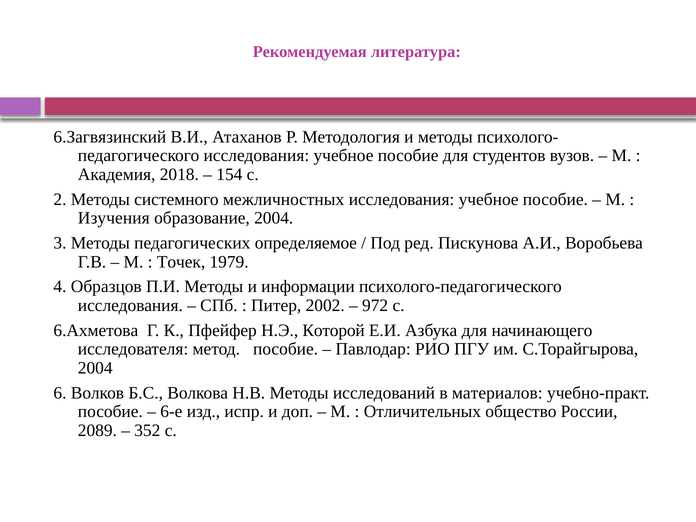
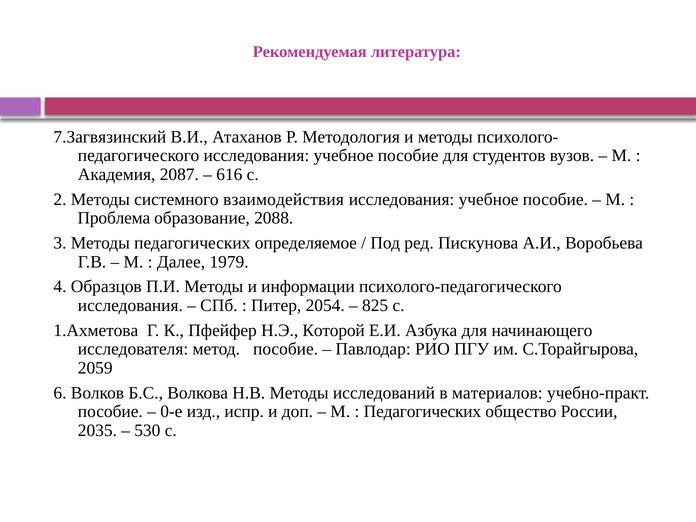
6.Загвязинский: 6.Загвязинский -> 7.Загвязинский (110, 137)
2018: 2018 -> 2087 (179, 174)
154: 154 -> 616 (229, 174)
межличностных: межличностных -> взаимодействия (284, 199)
Изучения: Изучения -> Проблема (114, 218)
образование 2004: 2004 -> 2088 (274, 218)
Точек: Точек -> Далее (181, 262)
2002: 2002 -> 2054 (325, 306)
972: 972 -> 825 (375, 306)
6.Ахметова: 6.Ахметова -> 1.Ахметова (96, 330)
2004: 2004 -> 2059 (95, 368)
6-е: 6-е -> 0-е (171, 412)
Отличительных: Отличительных -> Педагогических (422, 412)
2089: 2089 -> 2035 (97, 430)
352: 352 -> 530 (147, 430)
